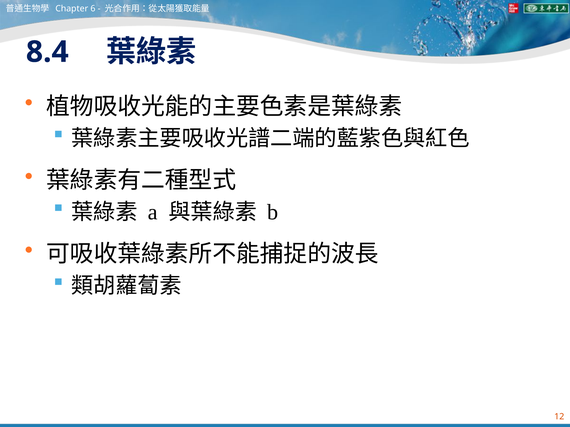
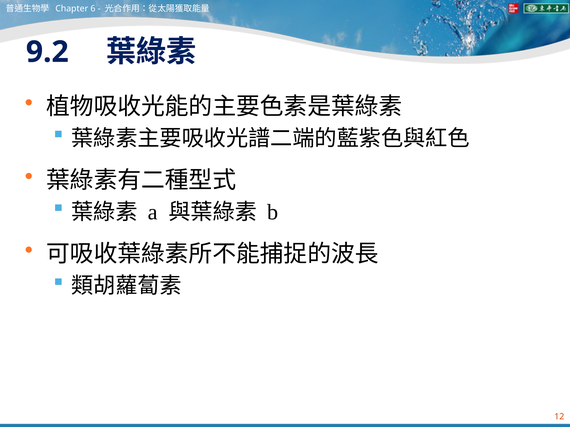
8.4: 8.4 -> 9.2 (47, 52)
